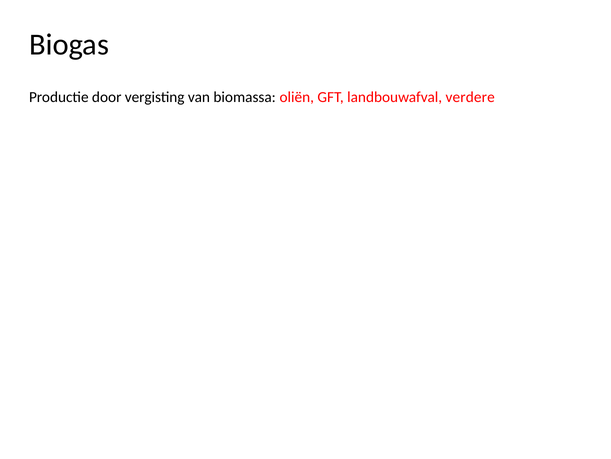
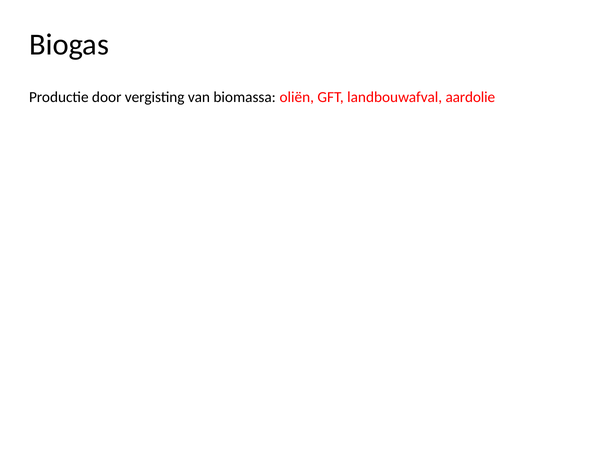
verdere: verdere -> aardolie (470, 97)
